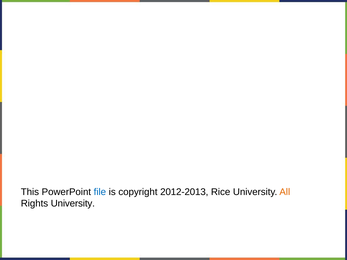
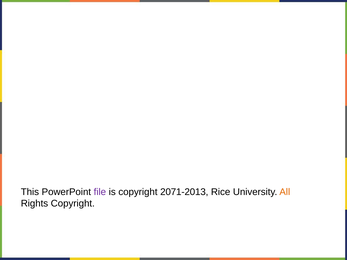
file colour: blue -> purple (100, 192)
2012-2013: 2012-2013 -> 2071-2013 (184, 192)
Rights University: University -> Copyright (73, 204)
